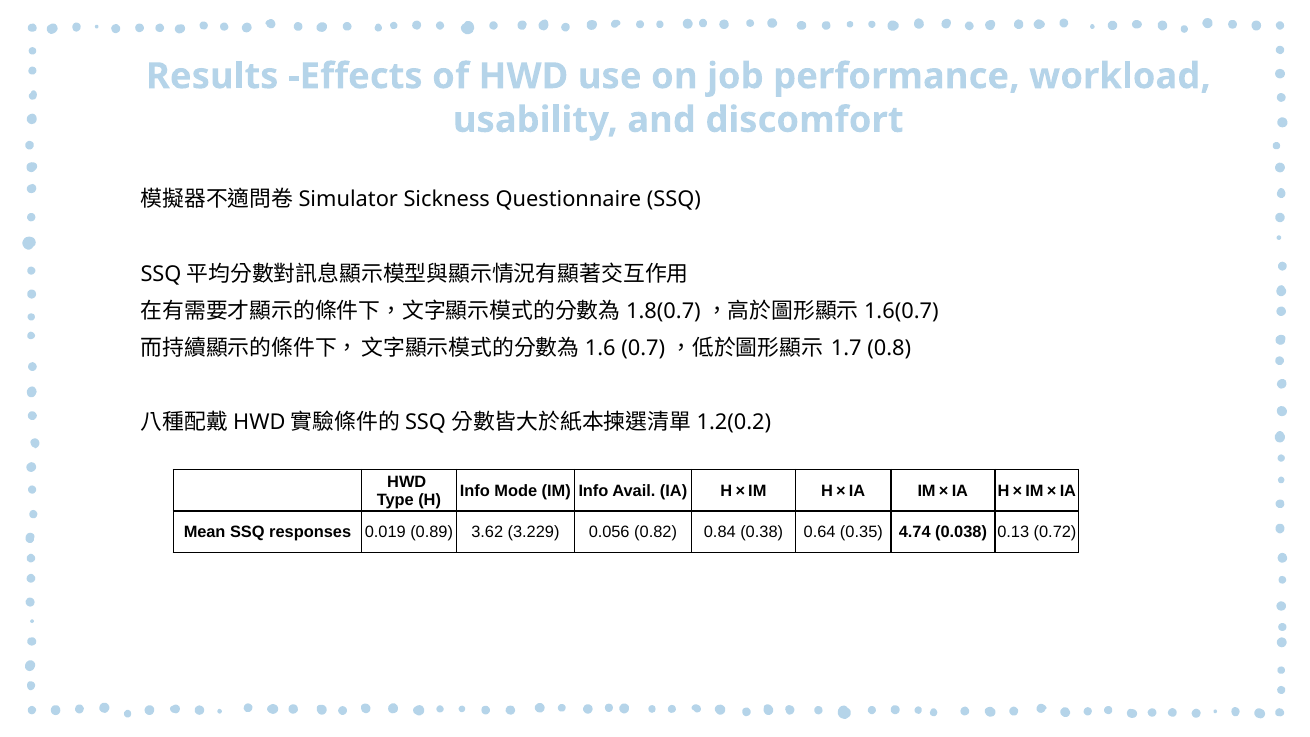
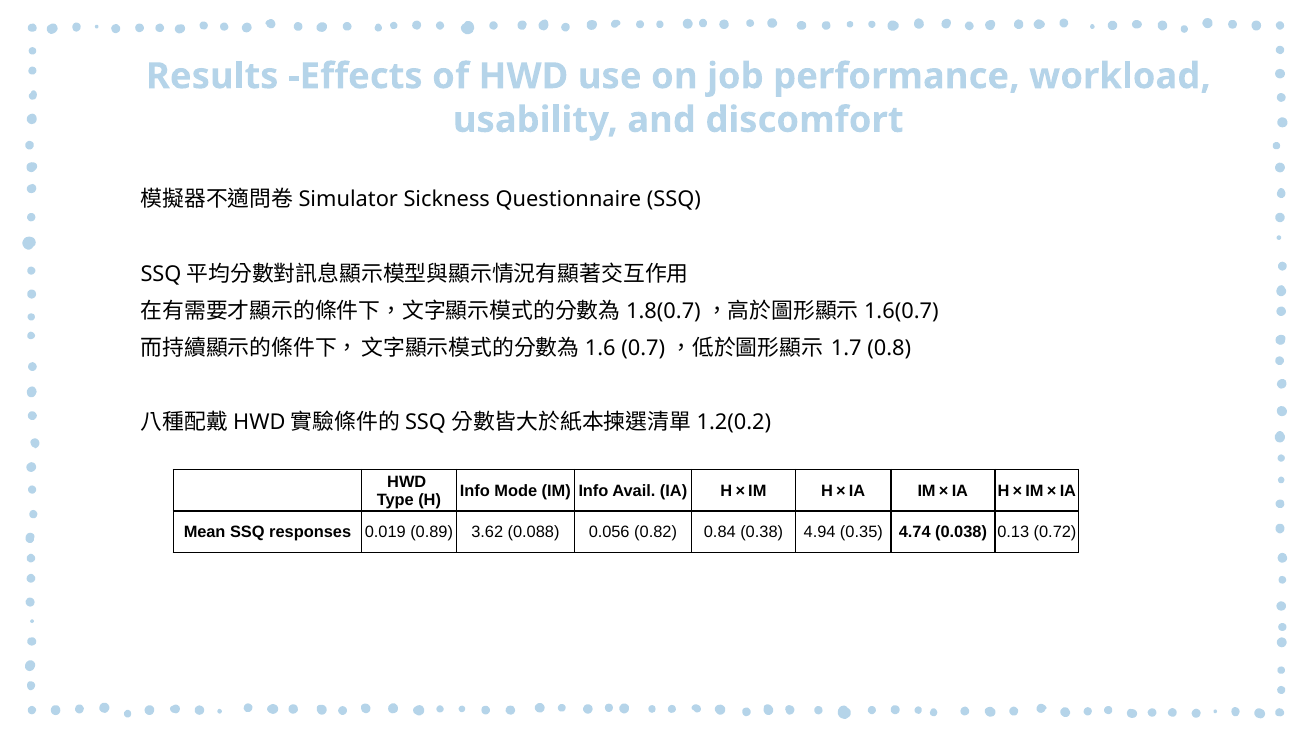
3.229: 3.229 -> 0.088 (534, 533)
0.64: 0.64 -> 4.94 (820, 533)
